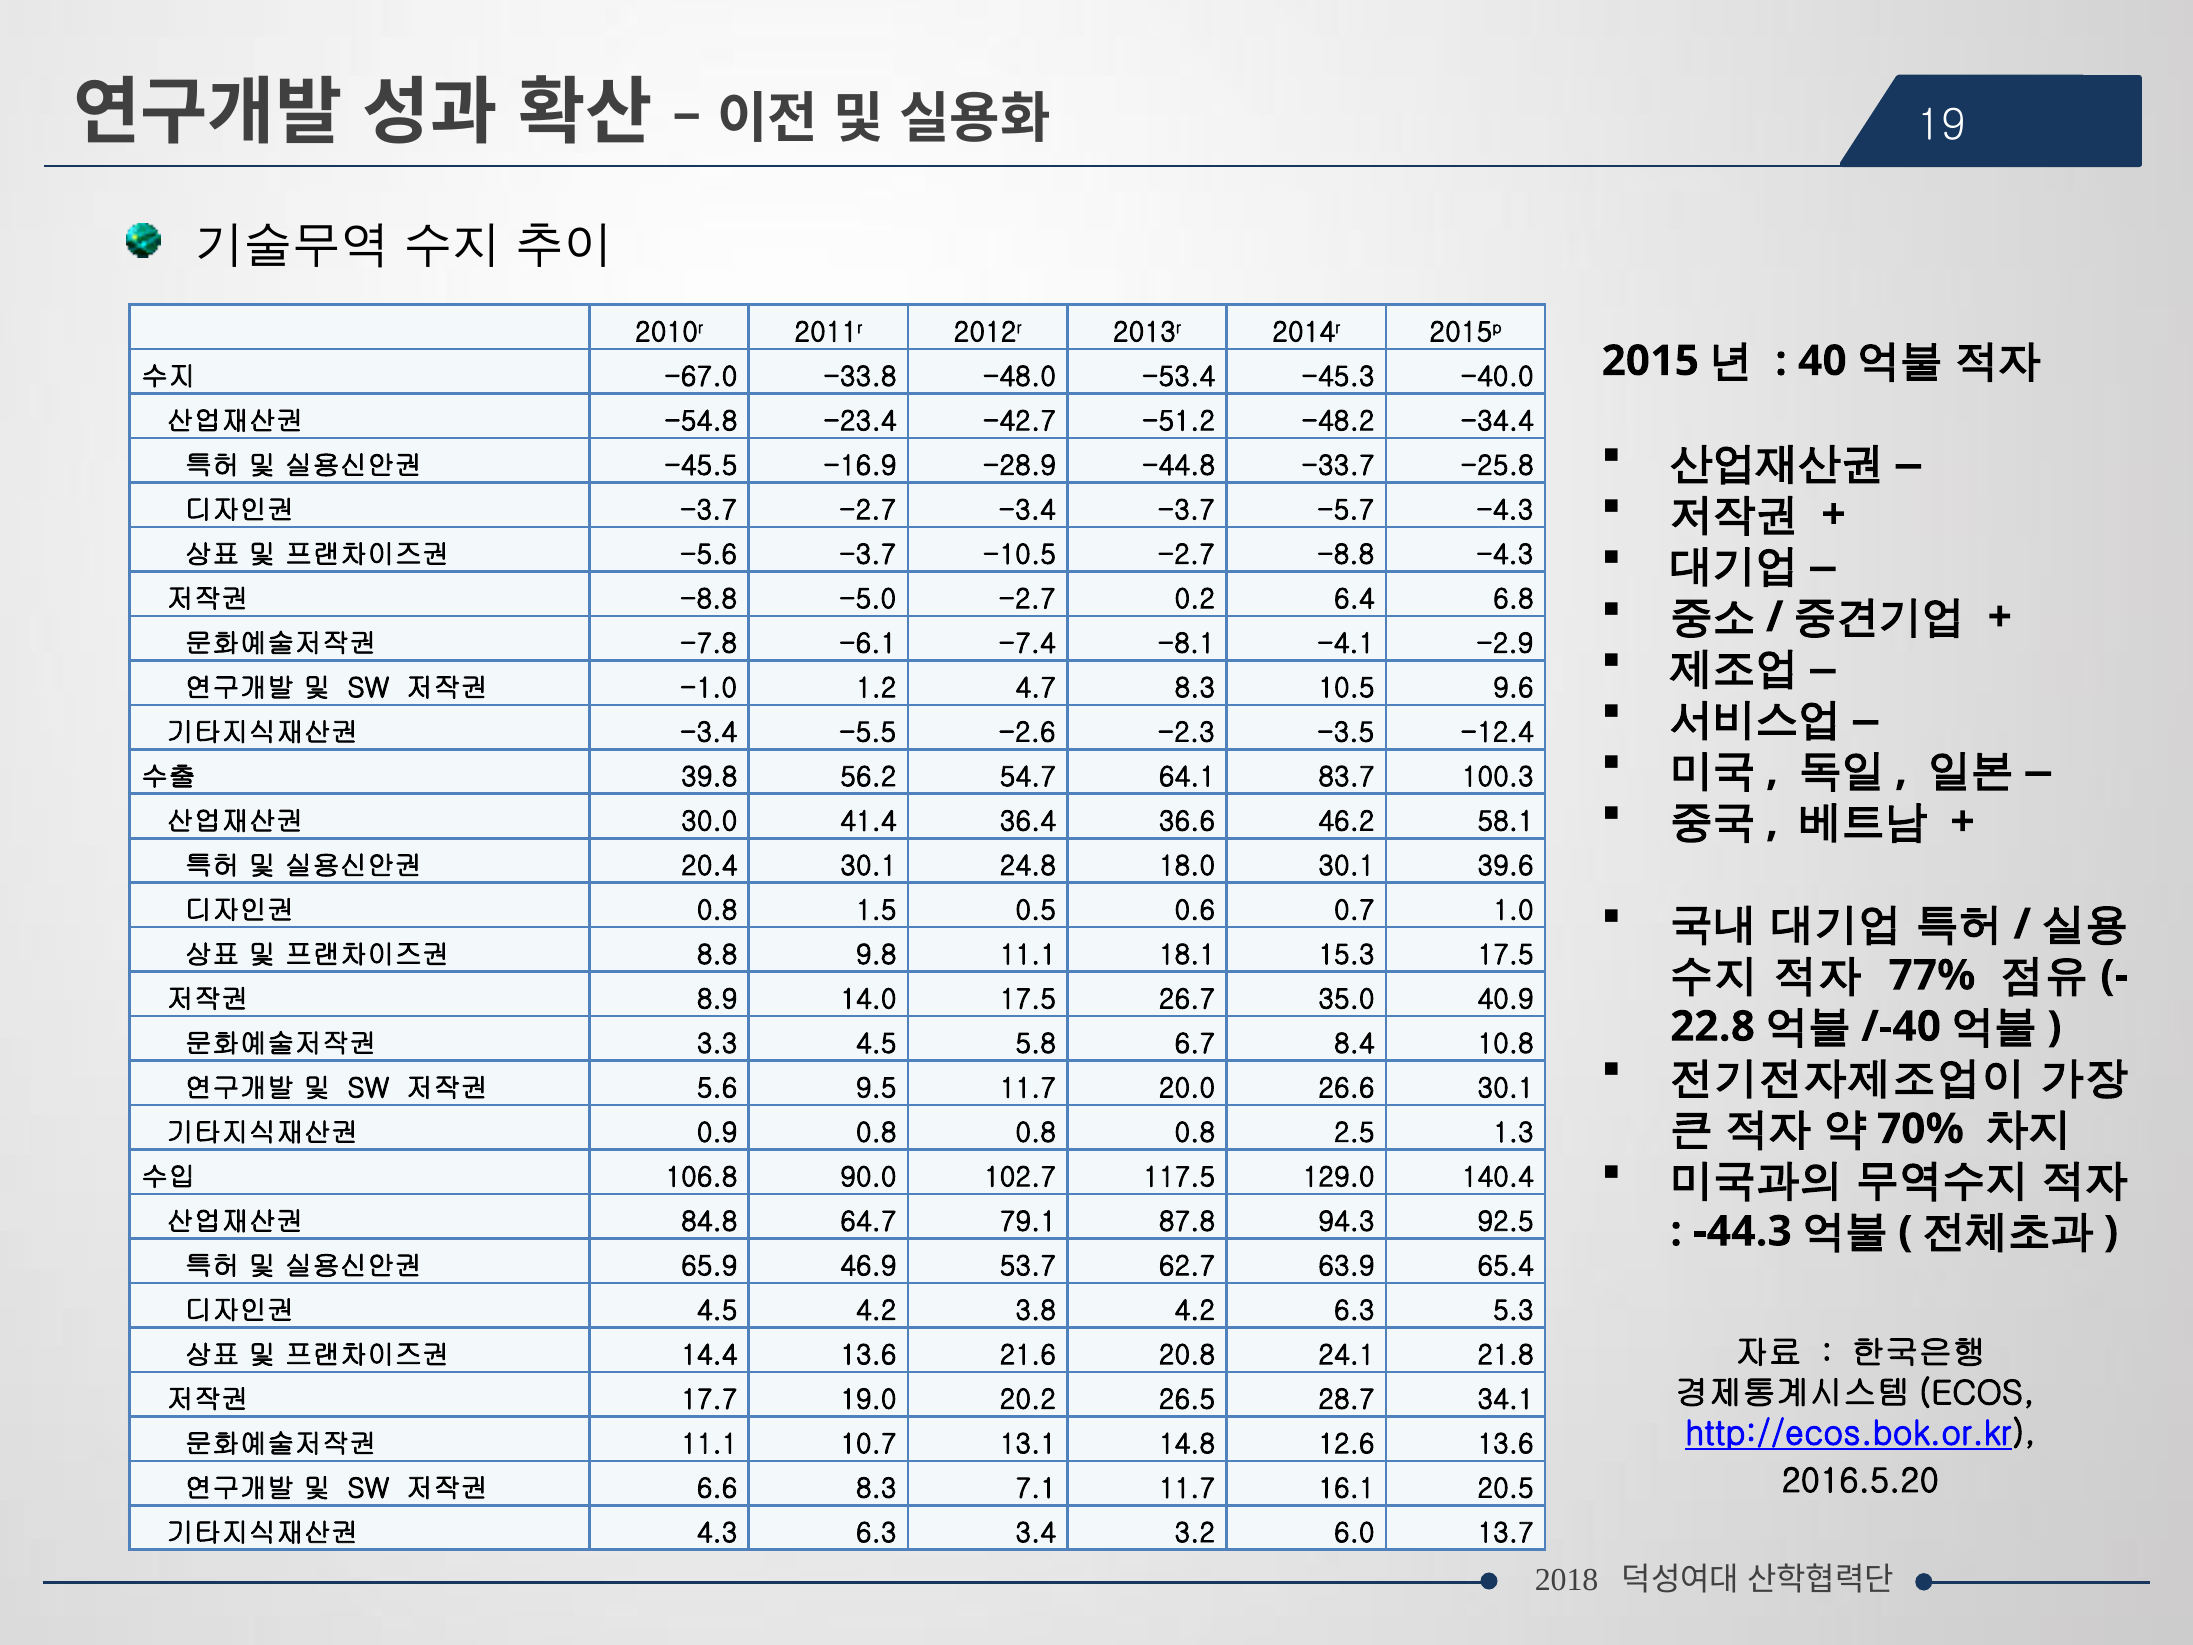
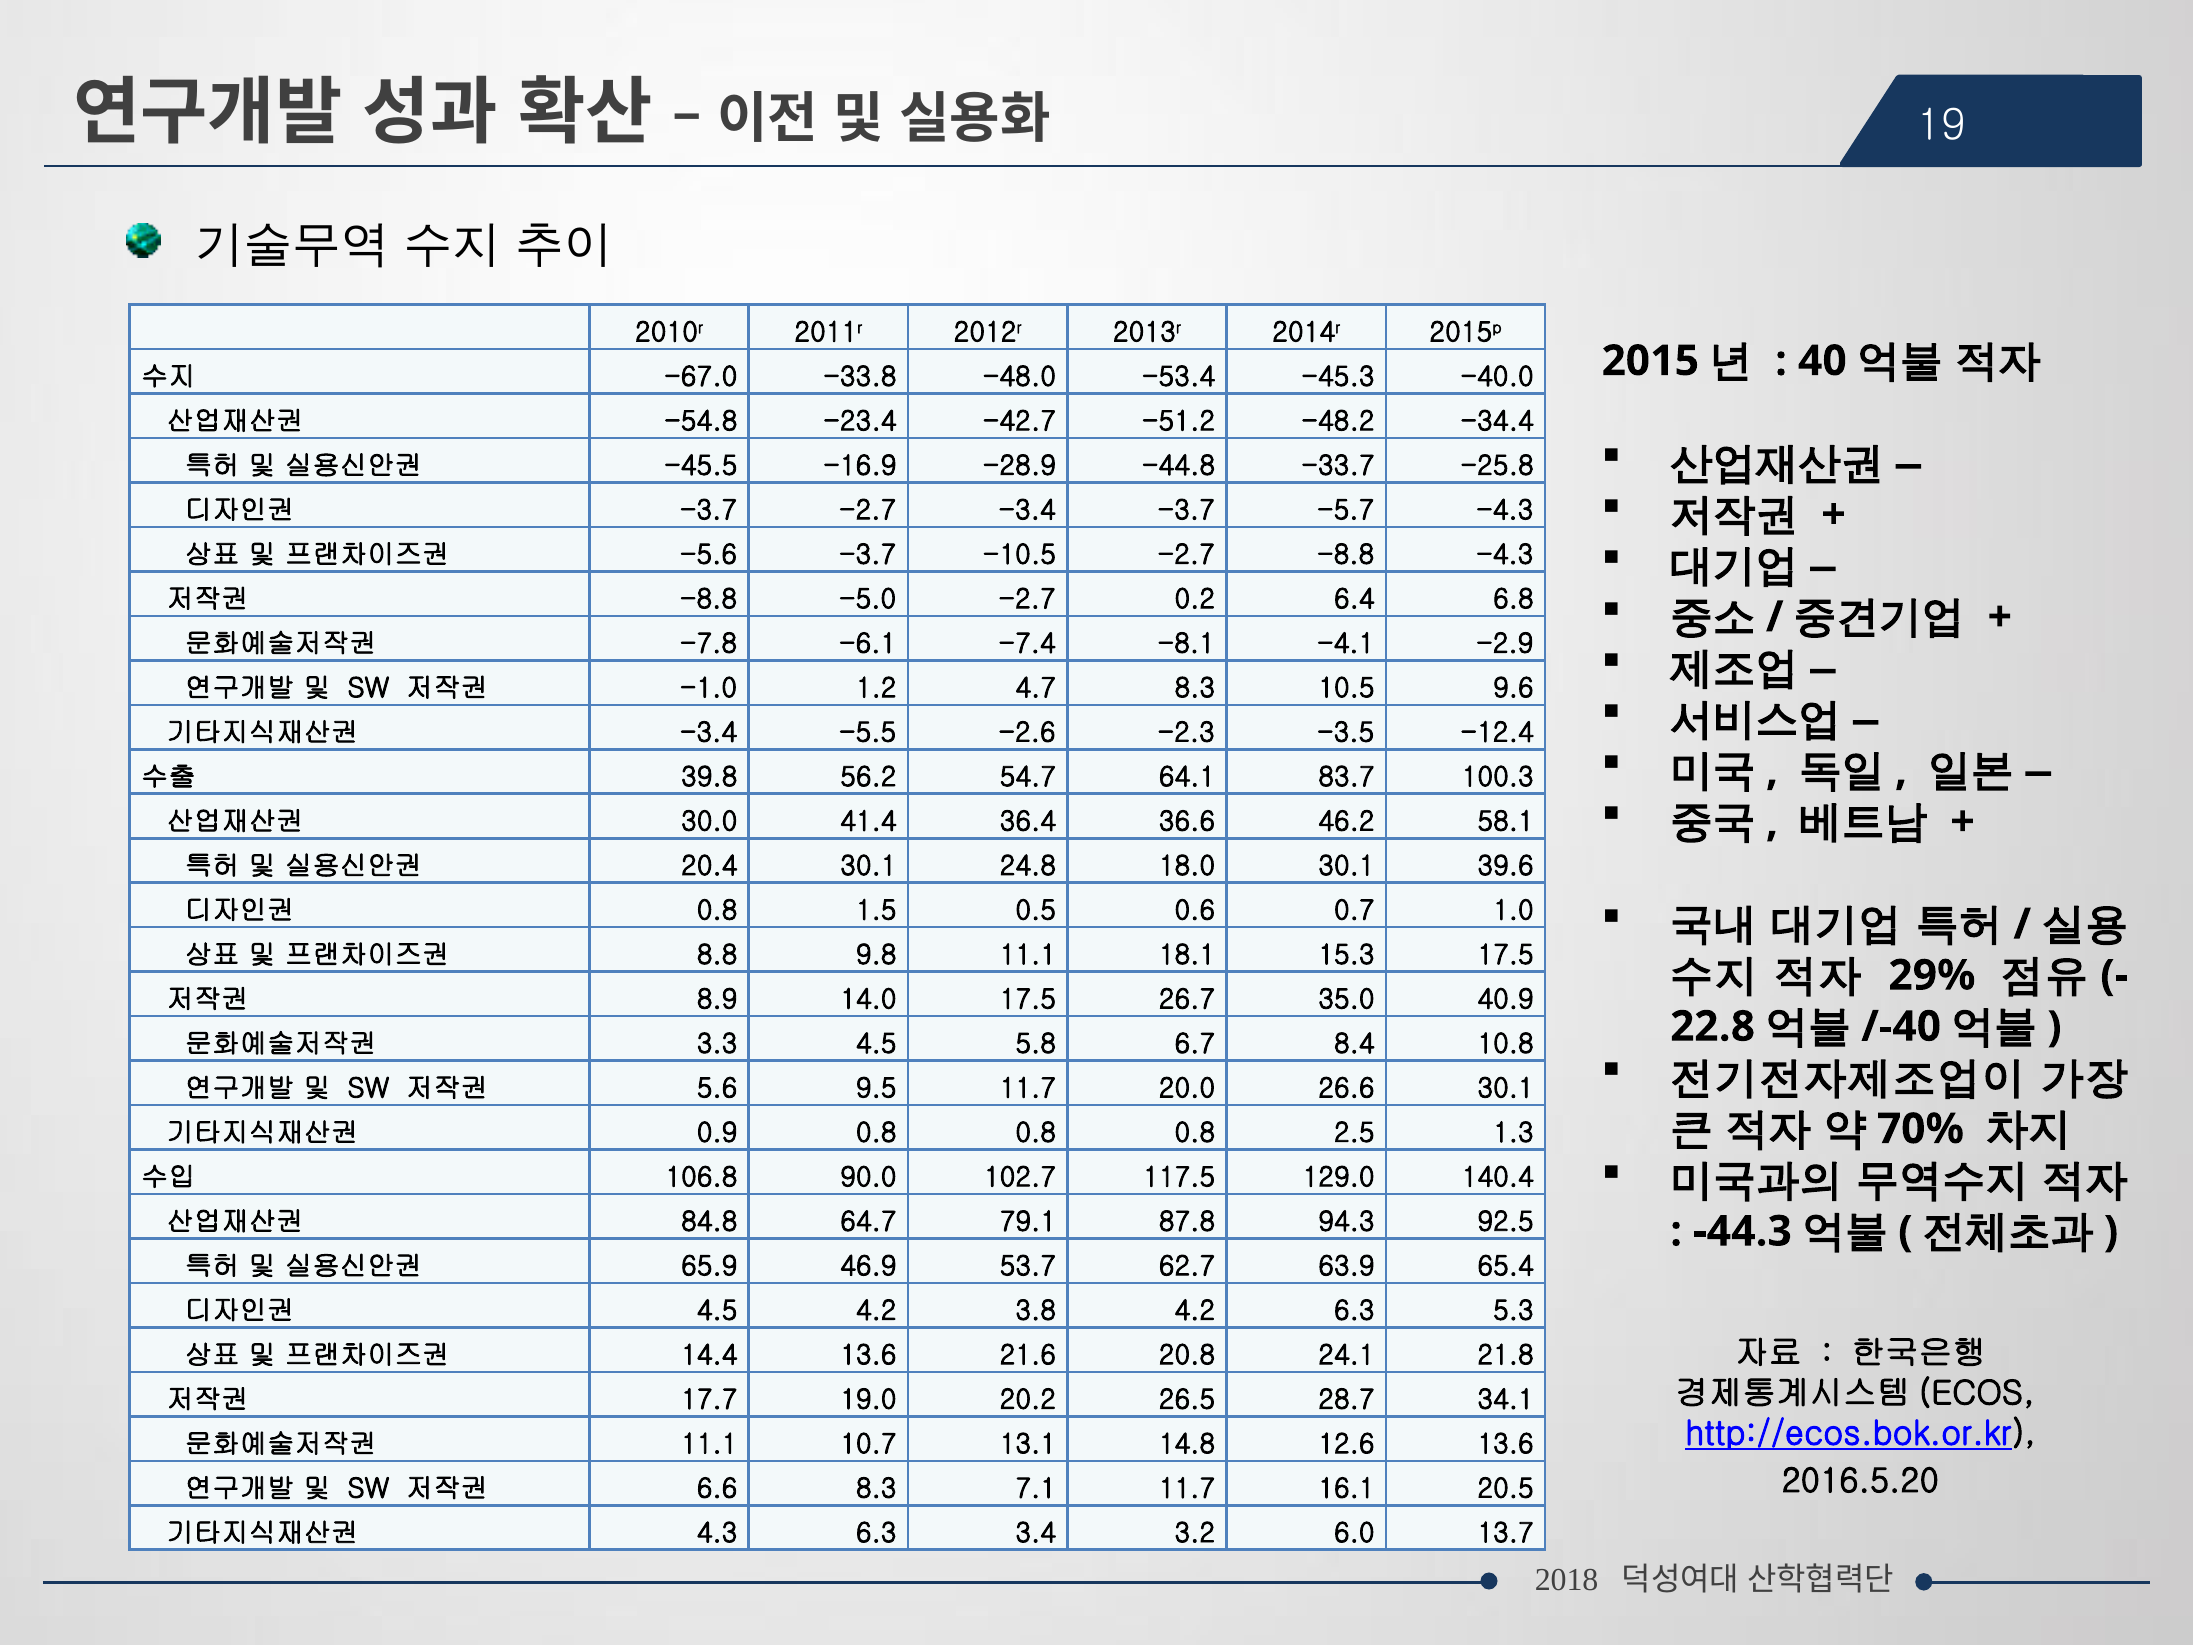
77%: 77% -> 29% (1932, 975)
